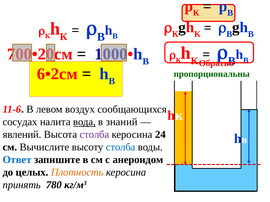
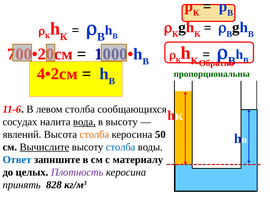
6•2см: 6•2см -> 4•2см (57, 74)
левом воздух: воздух -> столба (80, 110)
в знаний: знаний -> высоту (122, 122)
столба colour: purple -> orange (94, 135)
24: 24 -> 50 (160, 135)
Вычислите underline: none -> present (44, 147)
анероидом: анероидом -> материалу (138, 160)
Плотность colour: orange -> purple (77, 173)
780: 780 -> 828 (54, 185)
